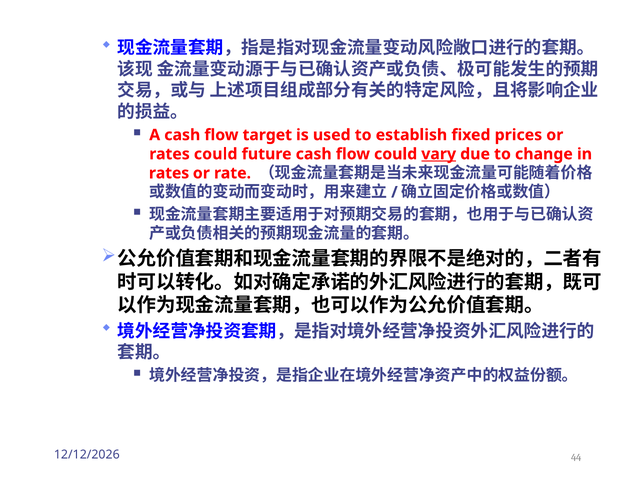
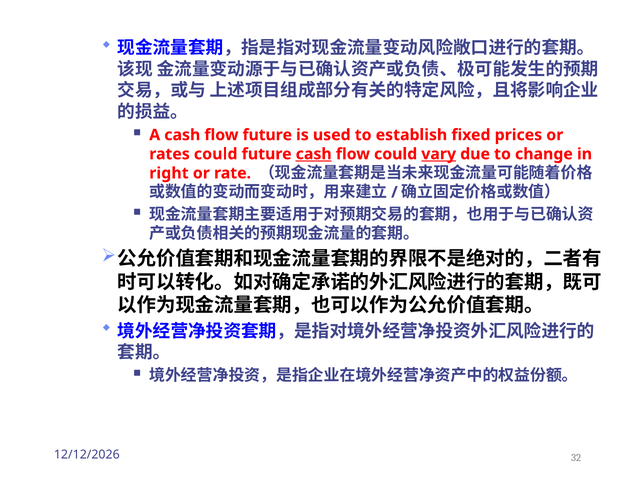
flow target: target -> future (267, 135)
cash underline: none -> present (314, 154)
rates: rates -> right (169, 173)
44: 44 -> 32 (576, 457)
